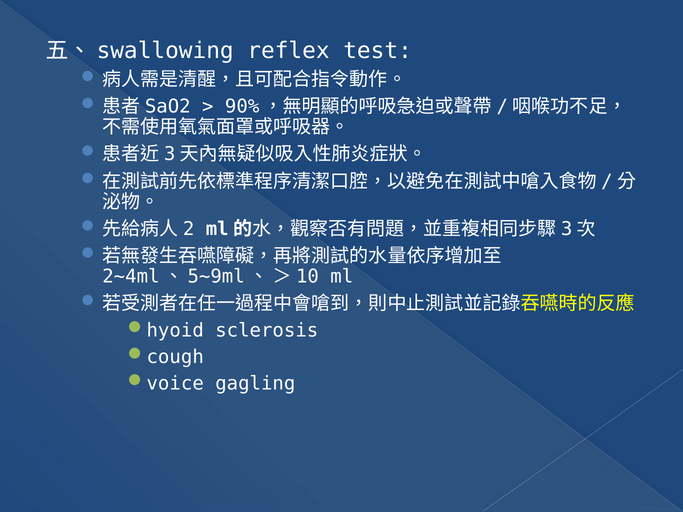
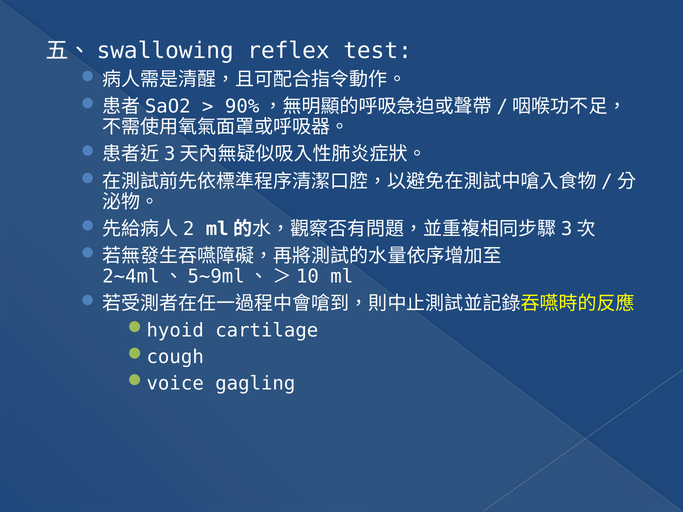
sclerosis: sclerosis -> cartilage (267, 331)
